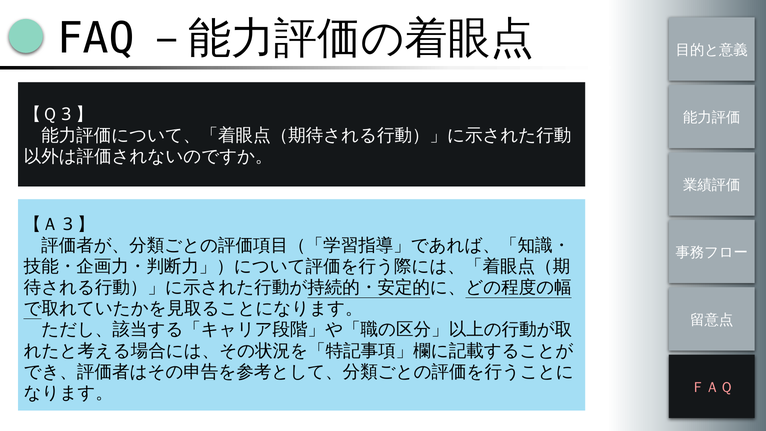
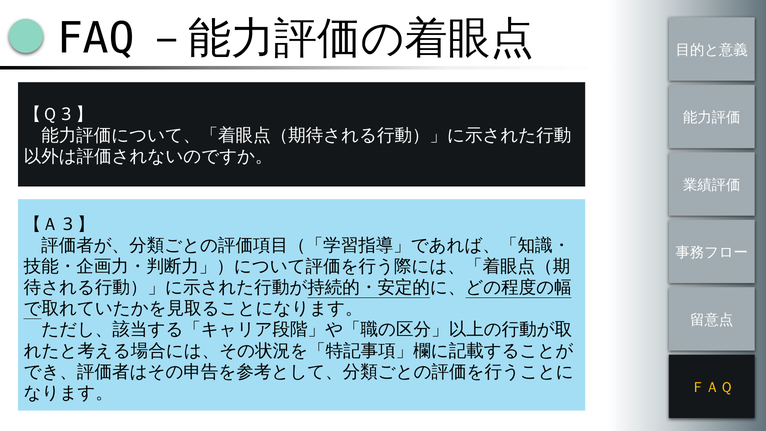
ＦＡＱ colour: pink -> yellow (712, 387)
